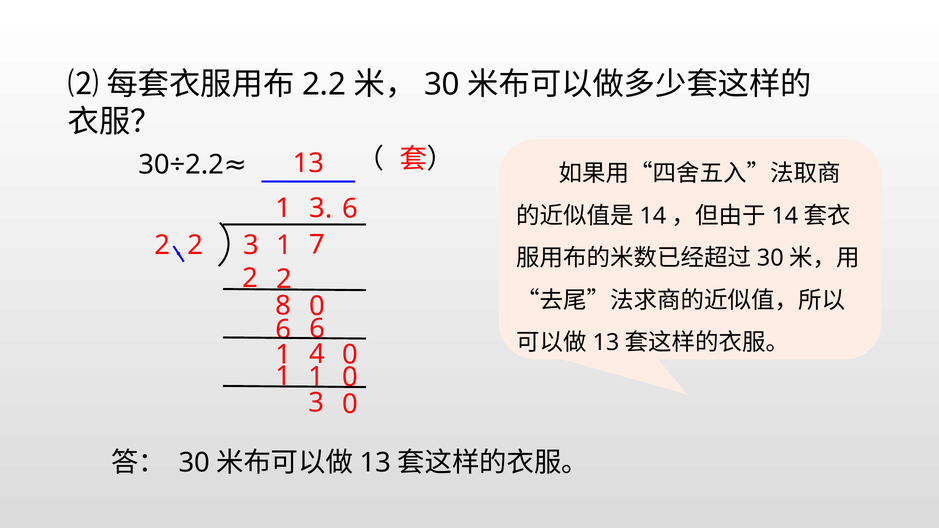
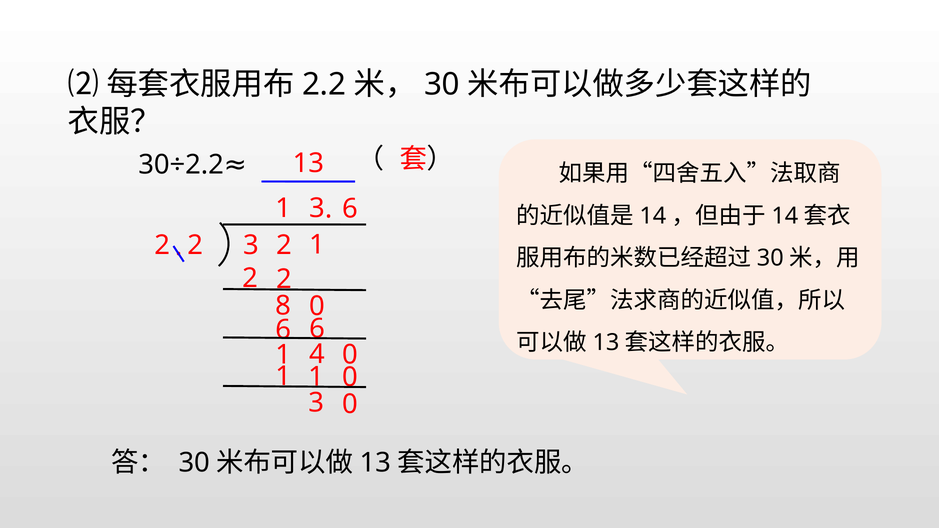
3 1: 1 -> 2 (284, 245)
2 7: 7 -> 1 (317, 245)
